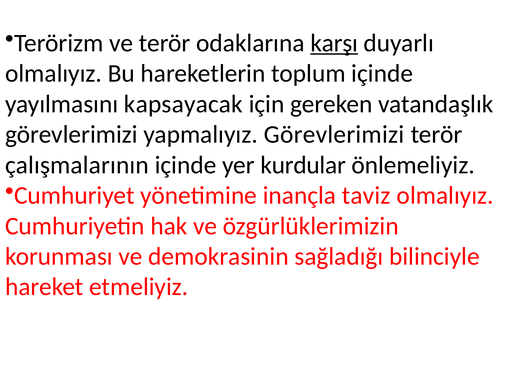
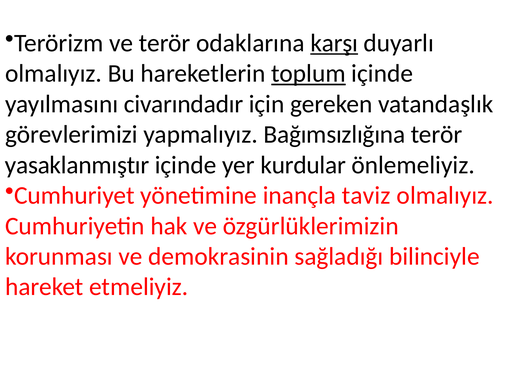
toplum underline: none -> present (308, 74)
kapsayacak: kapsayacak -> civarındadır (184, 104)
yapmalıyız Görevlerimizi: Görevlerimizi -> Bağımsızlığına (334, 135)
çalışmalarının: çalışmalarının -> yasaklanmıştır (77, 165)
